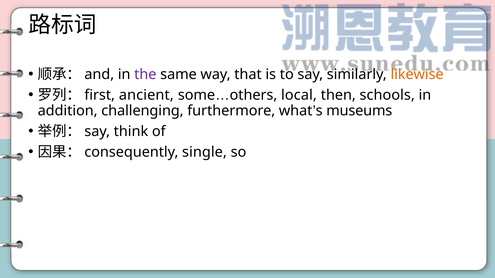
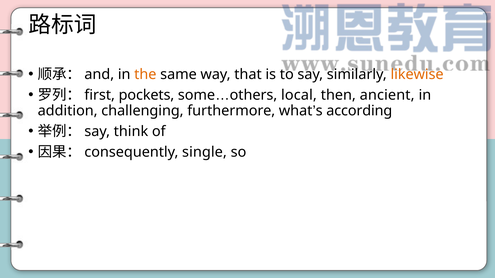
the colour: purple -> orange (145, 75)
ancient: ancient -> pockets (146, 95)
schools: schools -> ancient (387, 95)
museums: museums -> according (359, 111)
